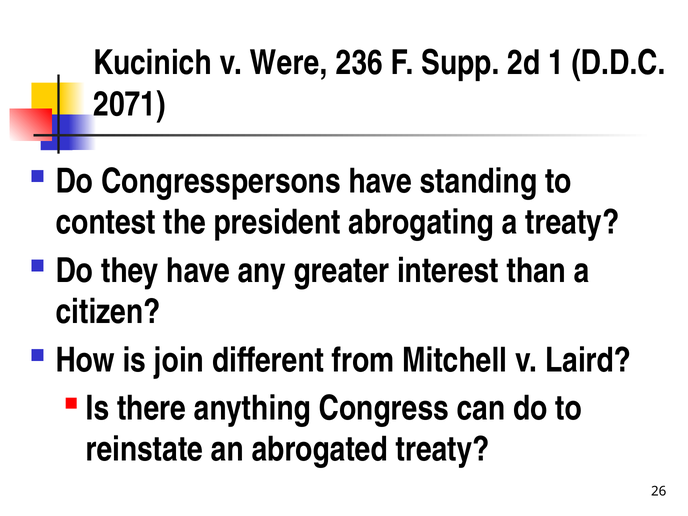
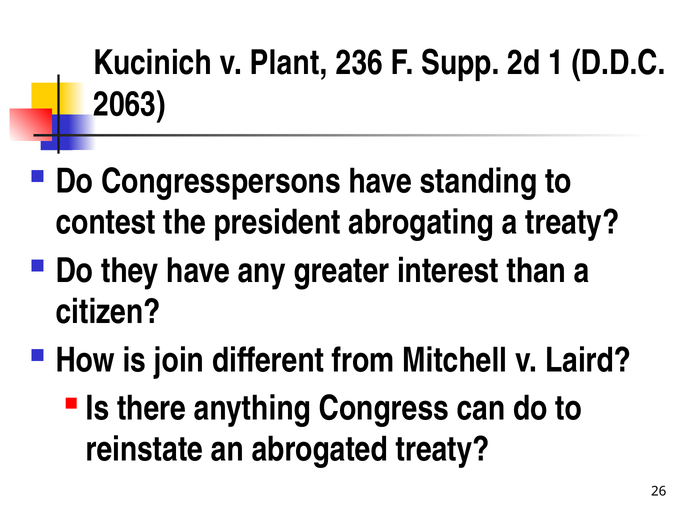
Were: Were -> Plant (289, 63)
2071: 2071 -> 2063 (130, 104)
